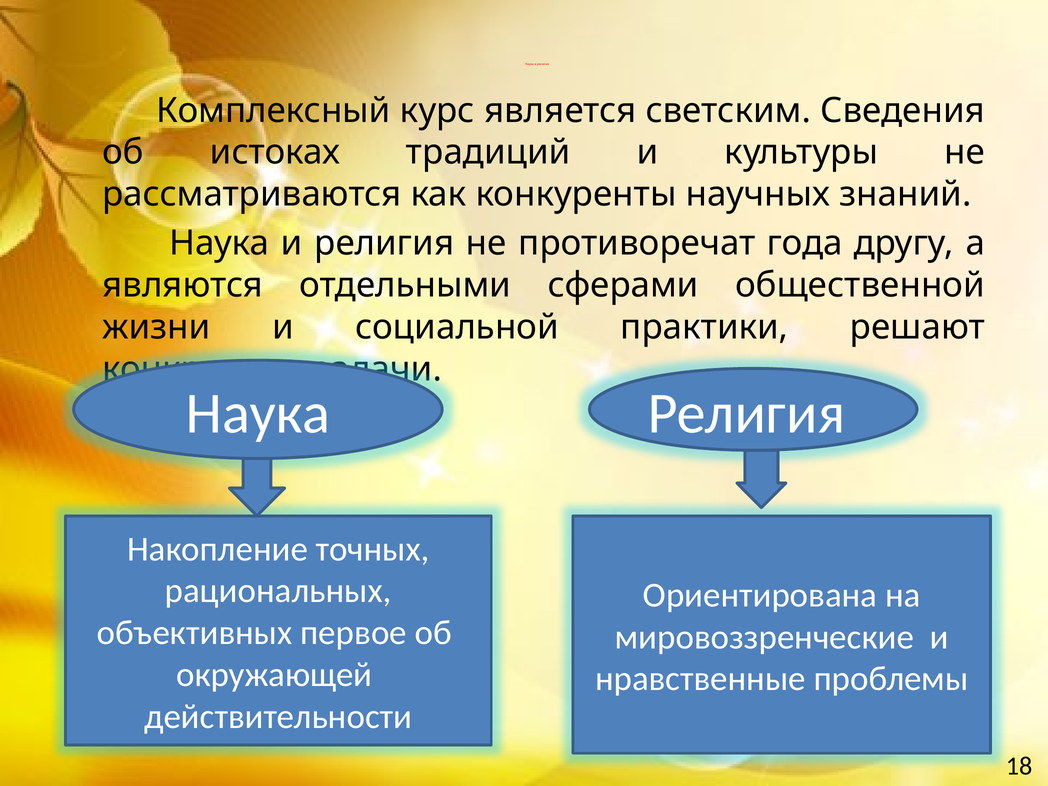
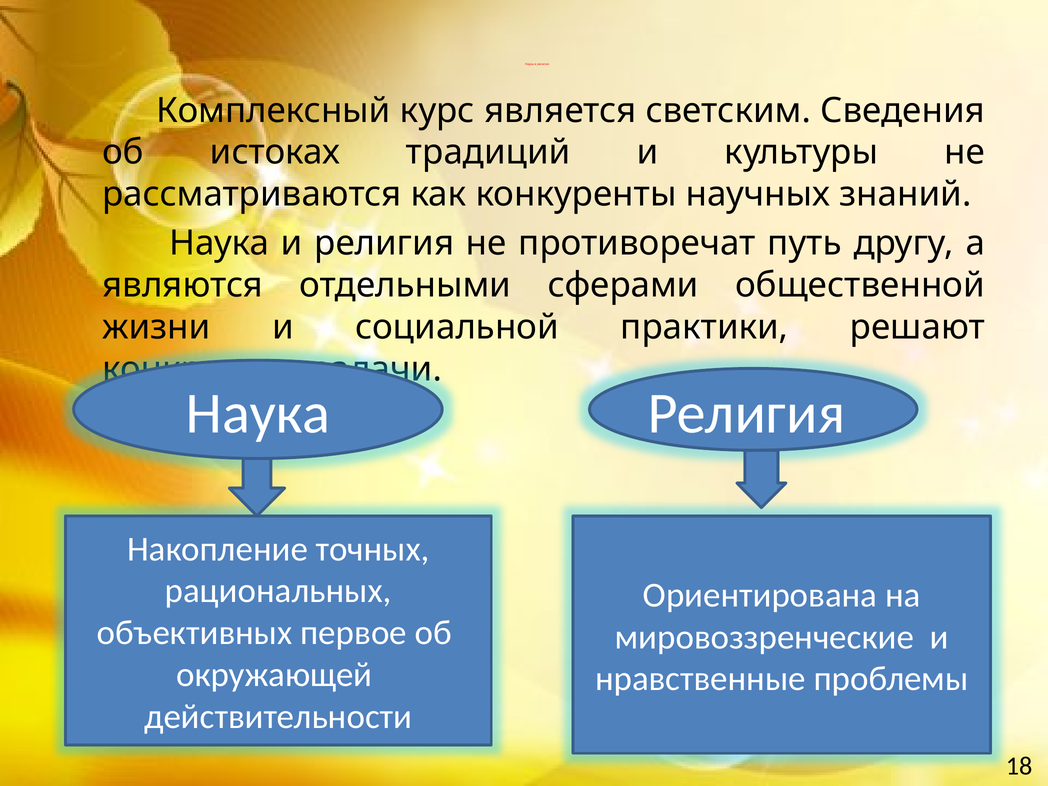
года: года -> путь (805, 243)
